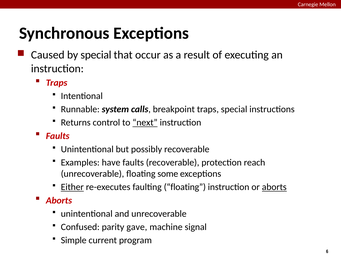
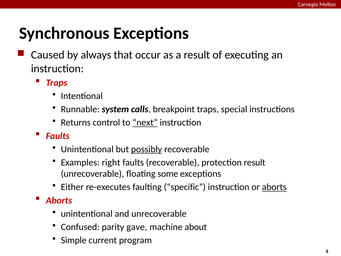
by special: special -> always (96, 55)
possibly underline: none -> present (147, 149)
have: have -> right (111, 162)
protection reach: reach -> result (255, 162)
Either underline: present -> none (72, 187)
faulting floating: floating -> specific (185, 187)
signal: signal -> about (196, 227)
